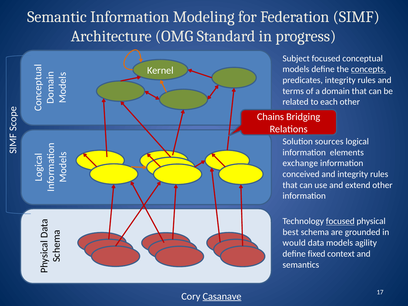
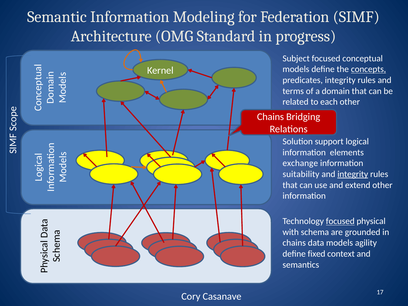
sources: sources -> support (329, 142)
conceived: conceived -> suitability (301, 174)
integrity underline: none -> present (353, 174)
best: best -> with (291, 232)
would: would -> chains (294, 243)
Casanave underline: present -> none (222, 296)
